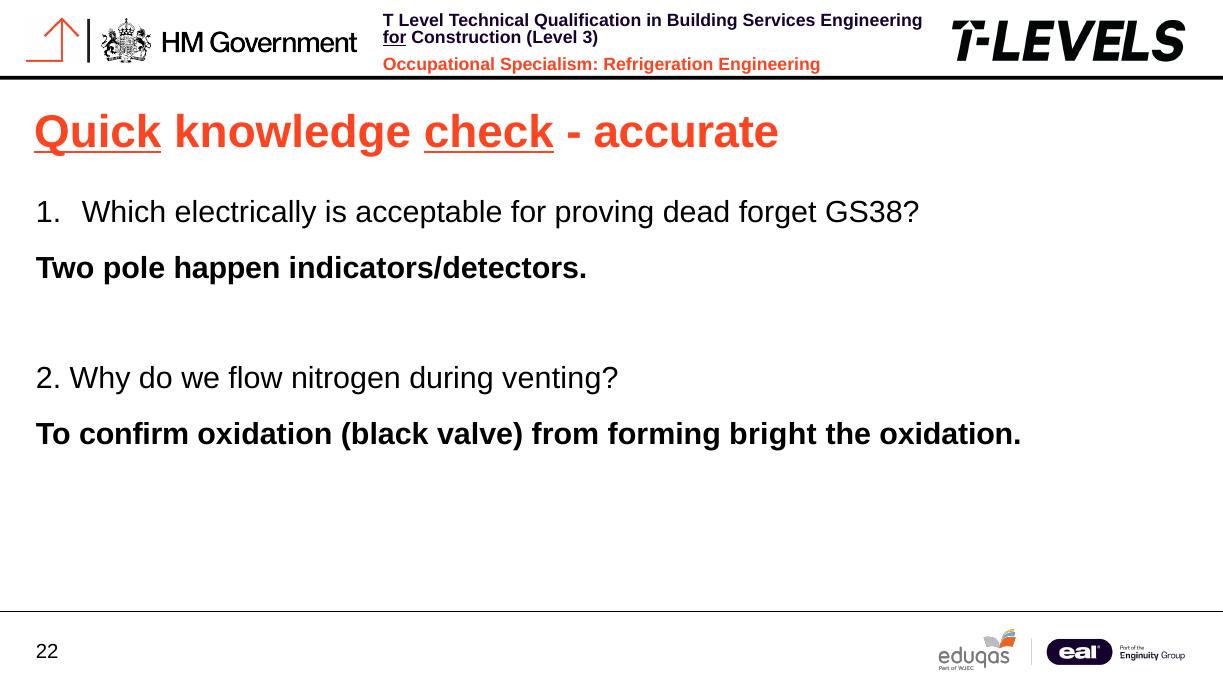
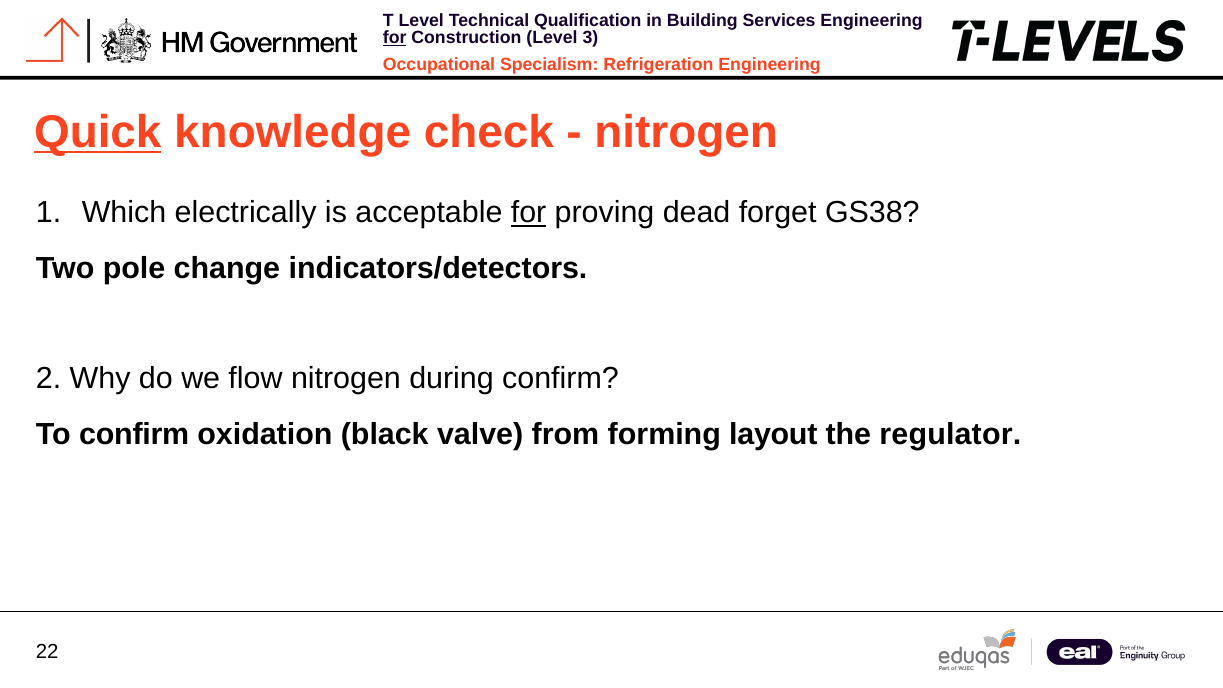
check underline: present -> none (489, 132)
accurate: accurate -> nitrogen (686, 132)
for underline: none -> present (529, 213)
happen: happen -> change (227, 268)
during venting: venting -> confirm (560, 379)
bright: bright -> layout (773, 434)
the oxidation: oxidation -> regulator (950, 434)
